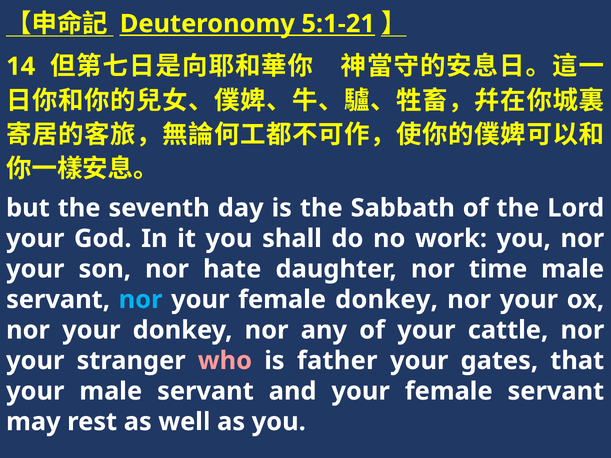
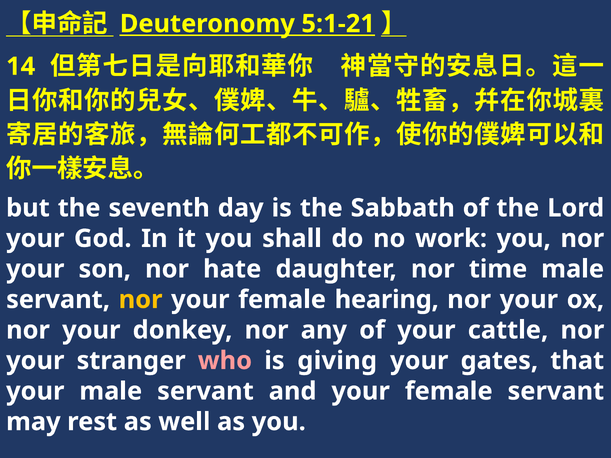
nor colour: light blue -> yellow (141, 300)
female donkey: donkey -> hearing (387, 300)
father: father -> giving (337, 361)
